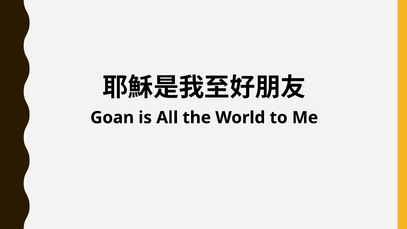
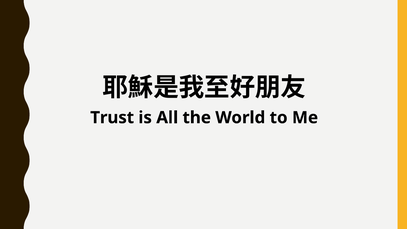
Goan: Goan -> Trust (112, 118)
